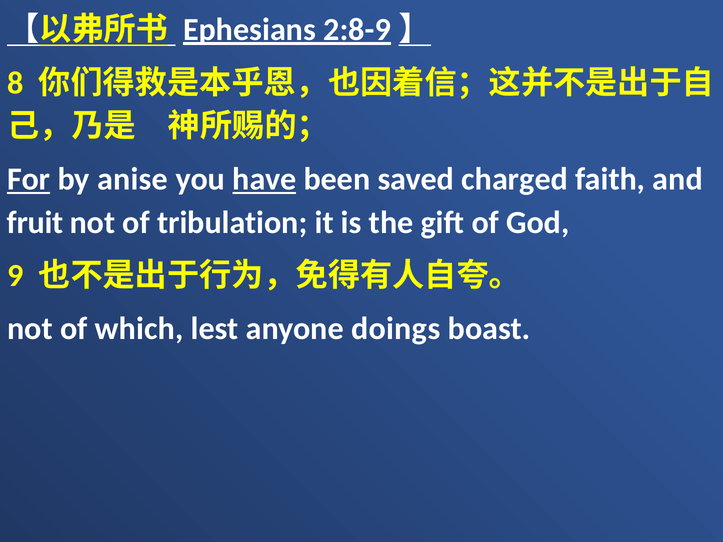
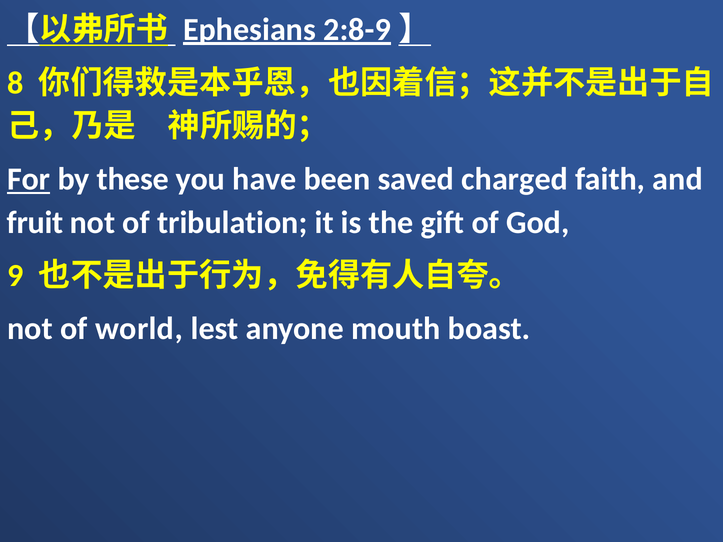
anise: anise -> these (133, 179)
have underline: present -> none (264, 179)
which: which -> world (139, 329)
doings: doings -> mouth (396, 329)
